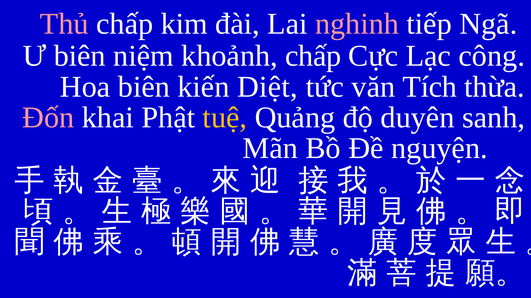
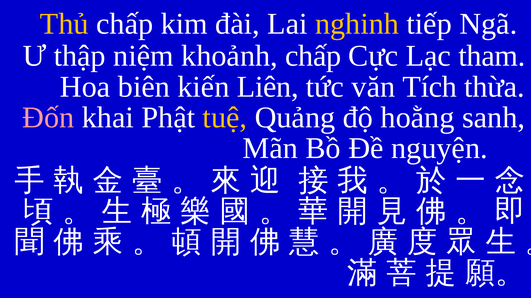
Thủ colour: pink -> yellow (64, 24)
nghinh colour: pink -> yellow (357, 24)
Ư biên: biên -> thập (80, 56)
công: công -> tham (492, 56)
Diệt: Diệt -> Liên (268, 87)
duyên: duyên -> hoằng (418, 118)
